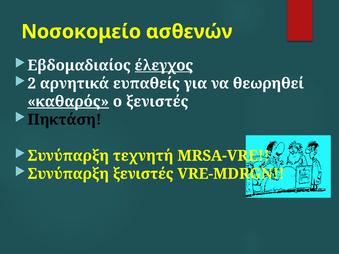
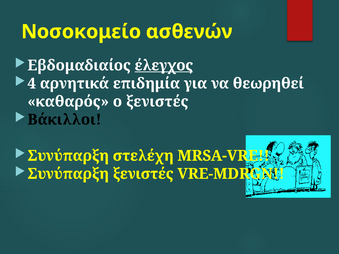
2: 2 -> 4 (32, 84)
ευπαθείς: ευπαθείς -> επιδημία (146, 84)
καθαρός underline: present -> none (68, 102)
Πηκτάση: Πηκτάση -> Βάκιλλοι (64, 120)
τεχνητή: τεχνητή -> στελέχη (143, 156)
